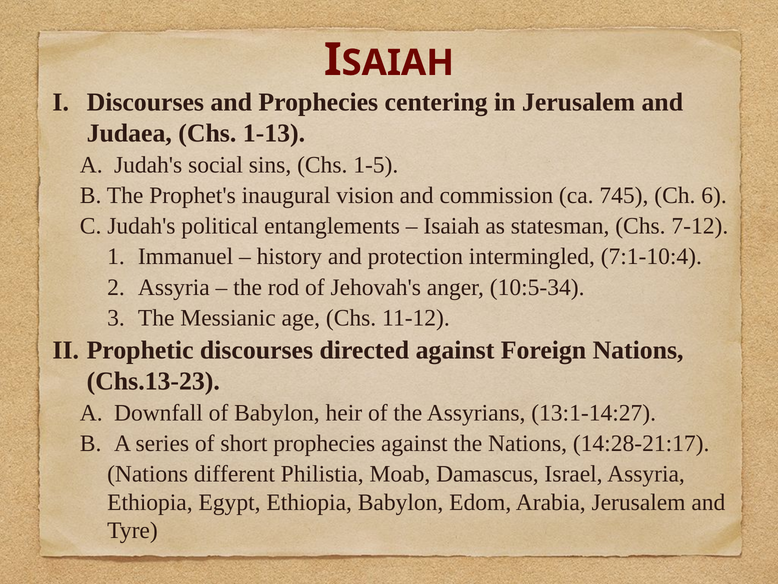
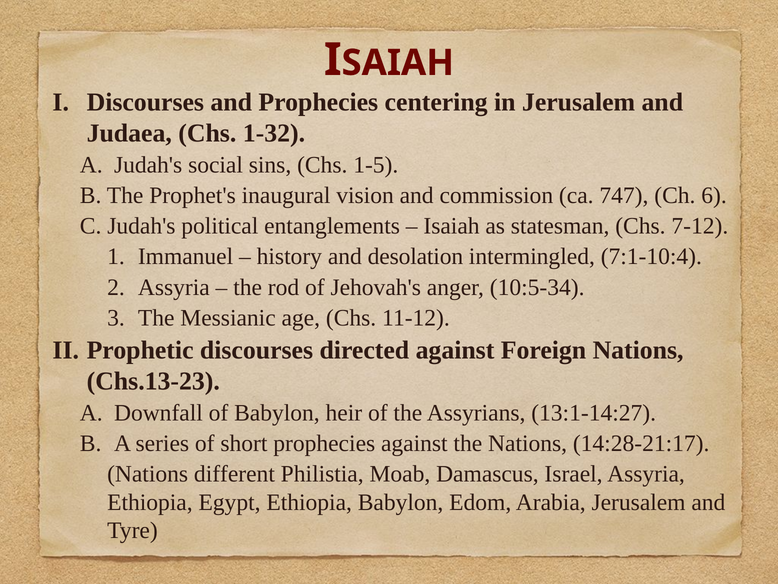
1-13: 1-13 -> 1-32 (274, 133)
745: 745 -> 747 (624, 195)
protection: protection -> desolation (415, 256)
